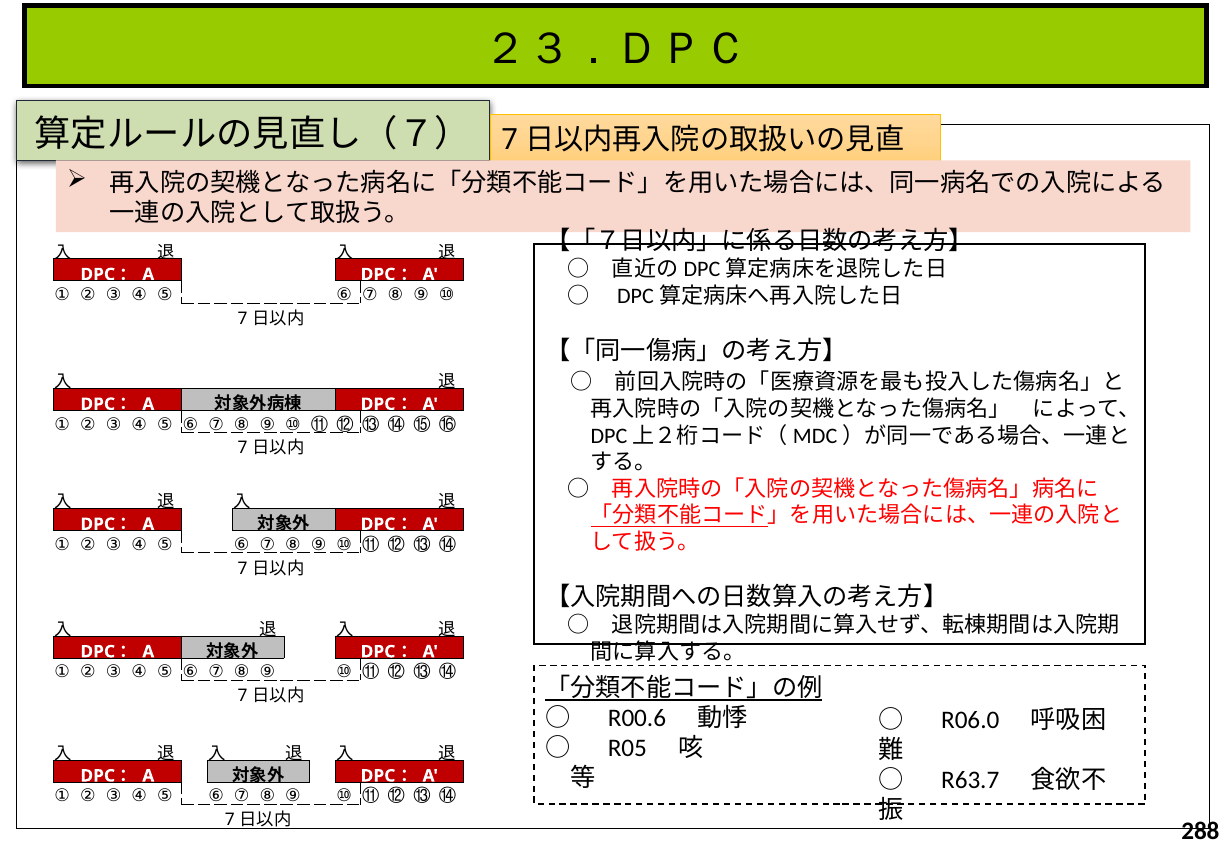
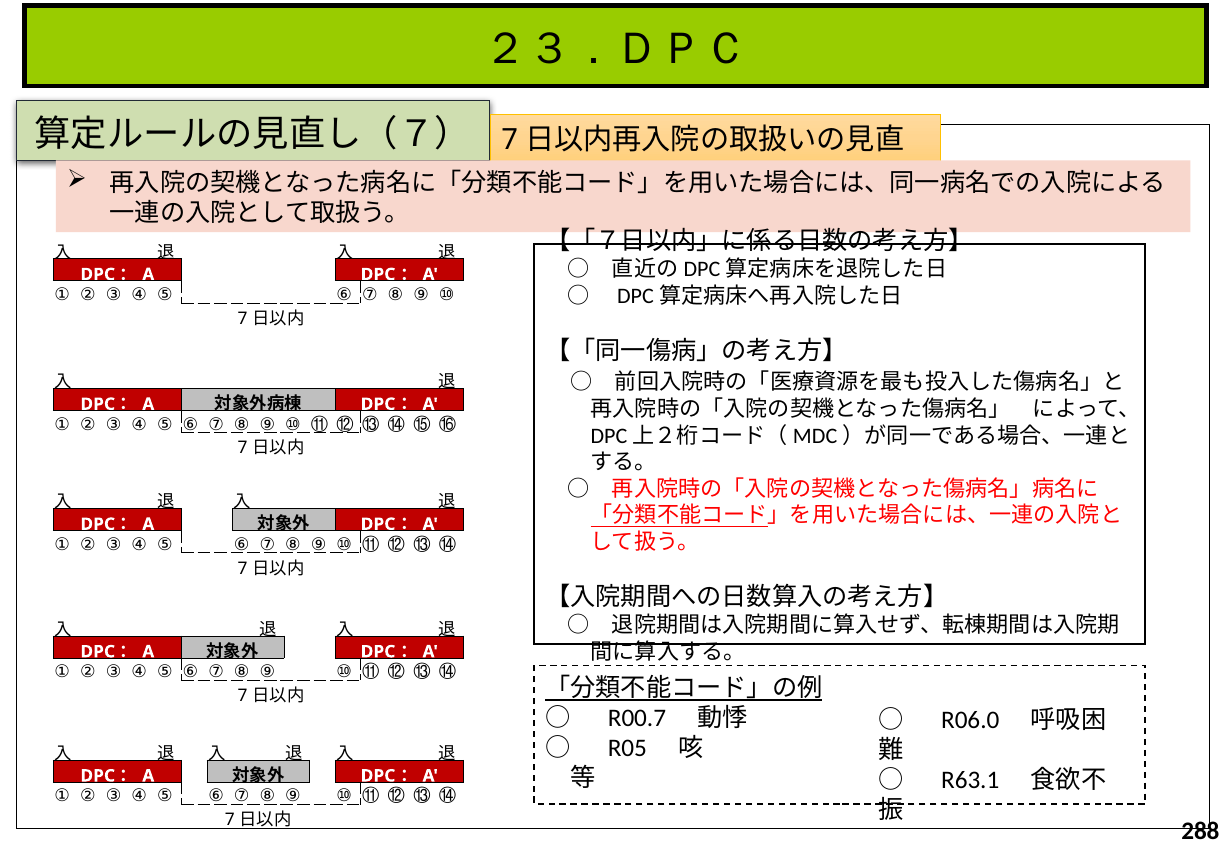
R00.6: R00.6 -> R00.7 (637, 718)
R63.7: R63.7 -> R63.1 (970, 781)
